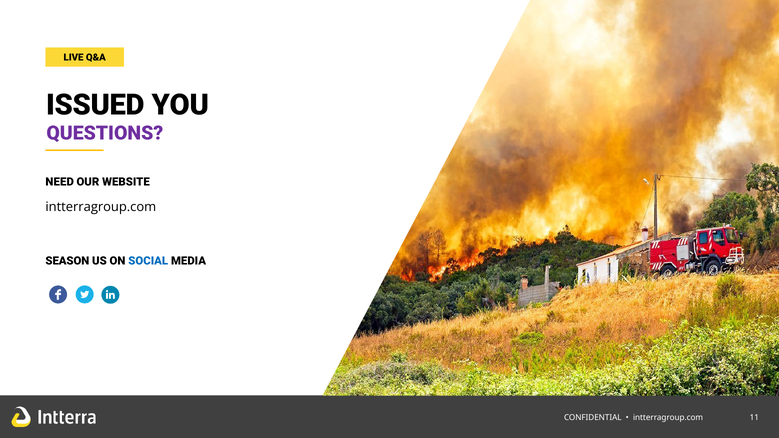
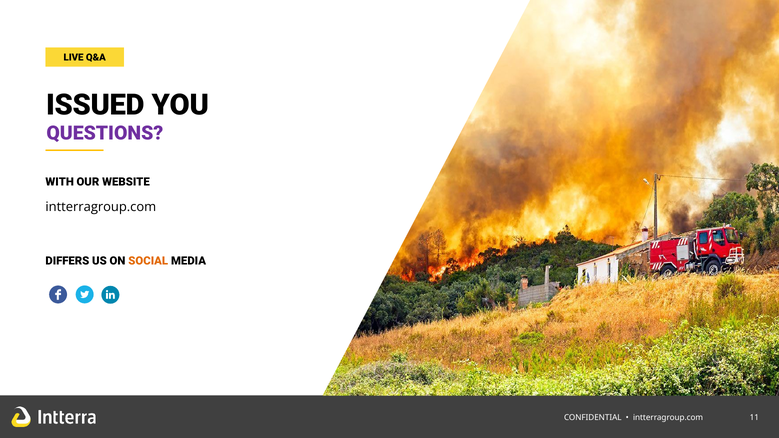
NEED: NEED -> WITH (60, 182)
SEASON: SEASON -> DIFFERS (67, 261)
SOCIAL colour: blue -> orange (148, 261)
